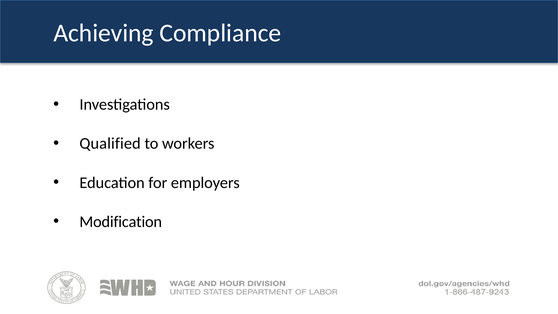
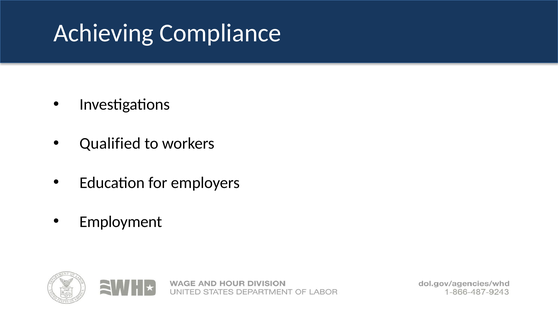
Modification: Modification -> Employment (121, 222)
